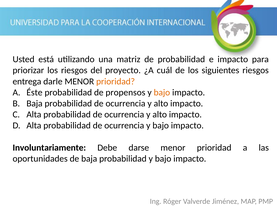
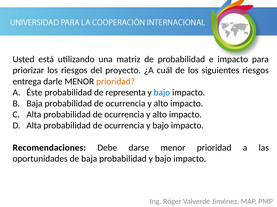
propensos: propensos -> representa (126, 93)
bajo colour: orange -> blue (162, 93)
Involuntariamente: Involuntariamente -> Recomendaciones (49, 148)
